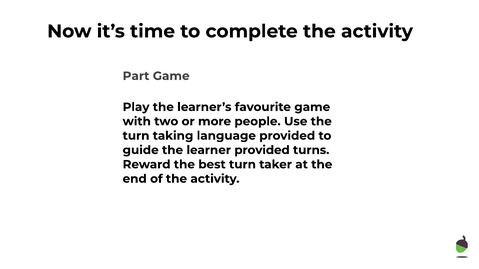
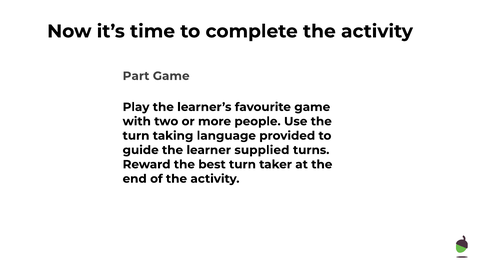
learner provided: provided -> supplied (262, 150)
